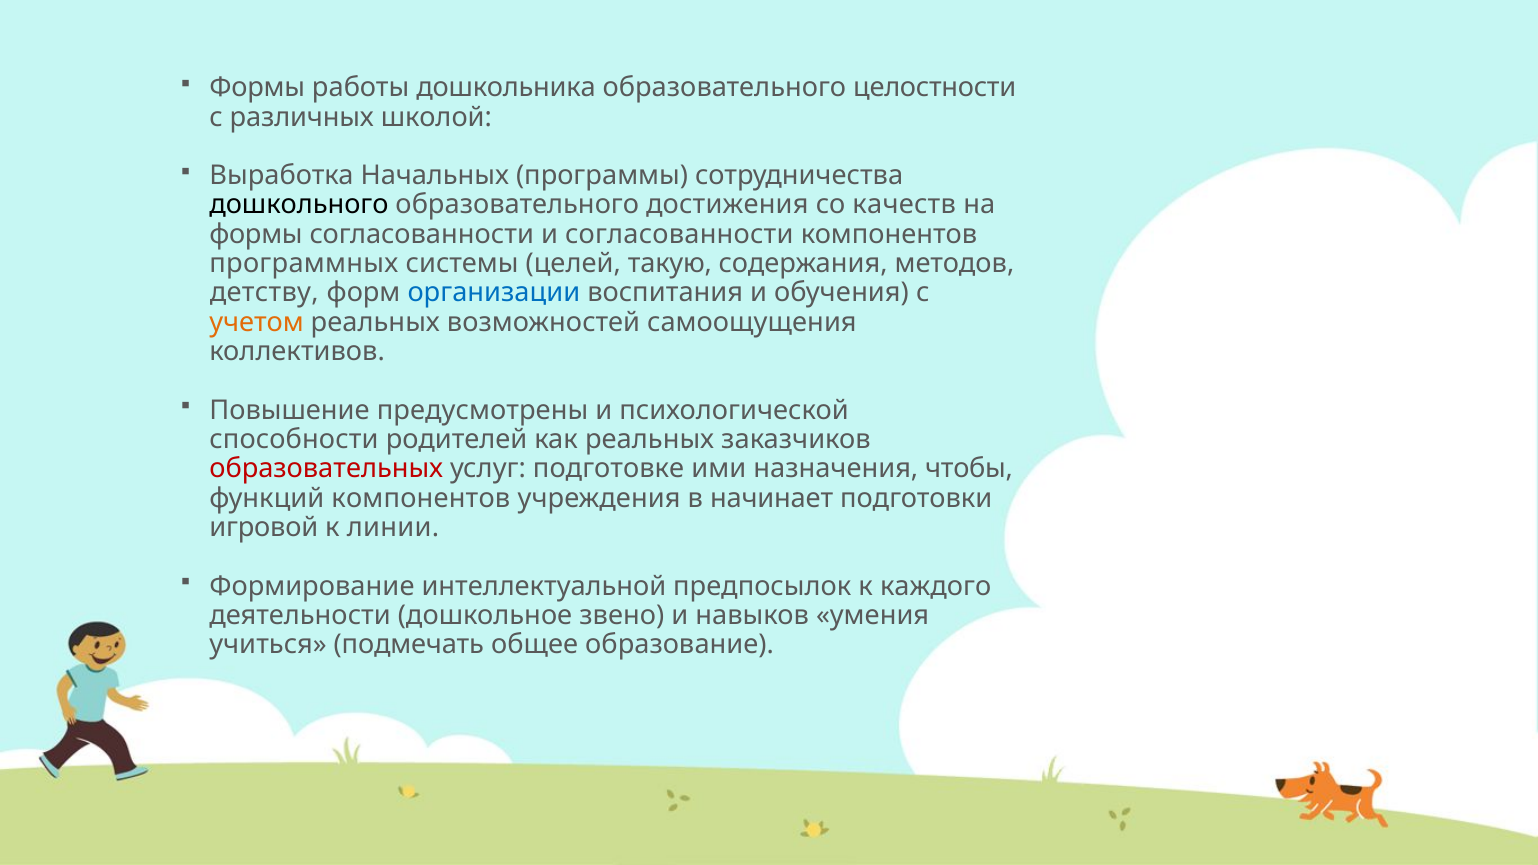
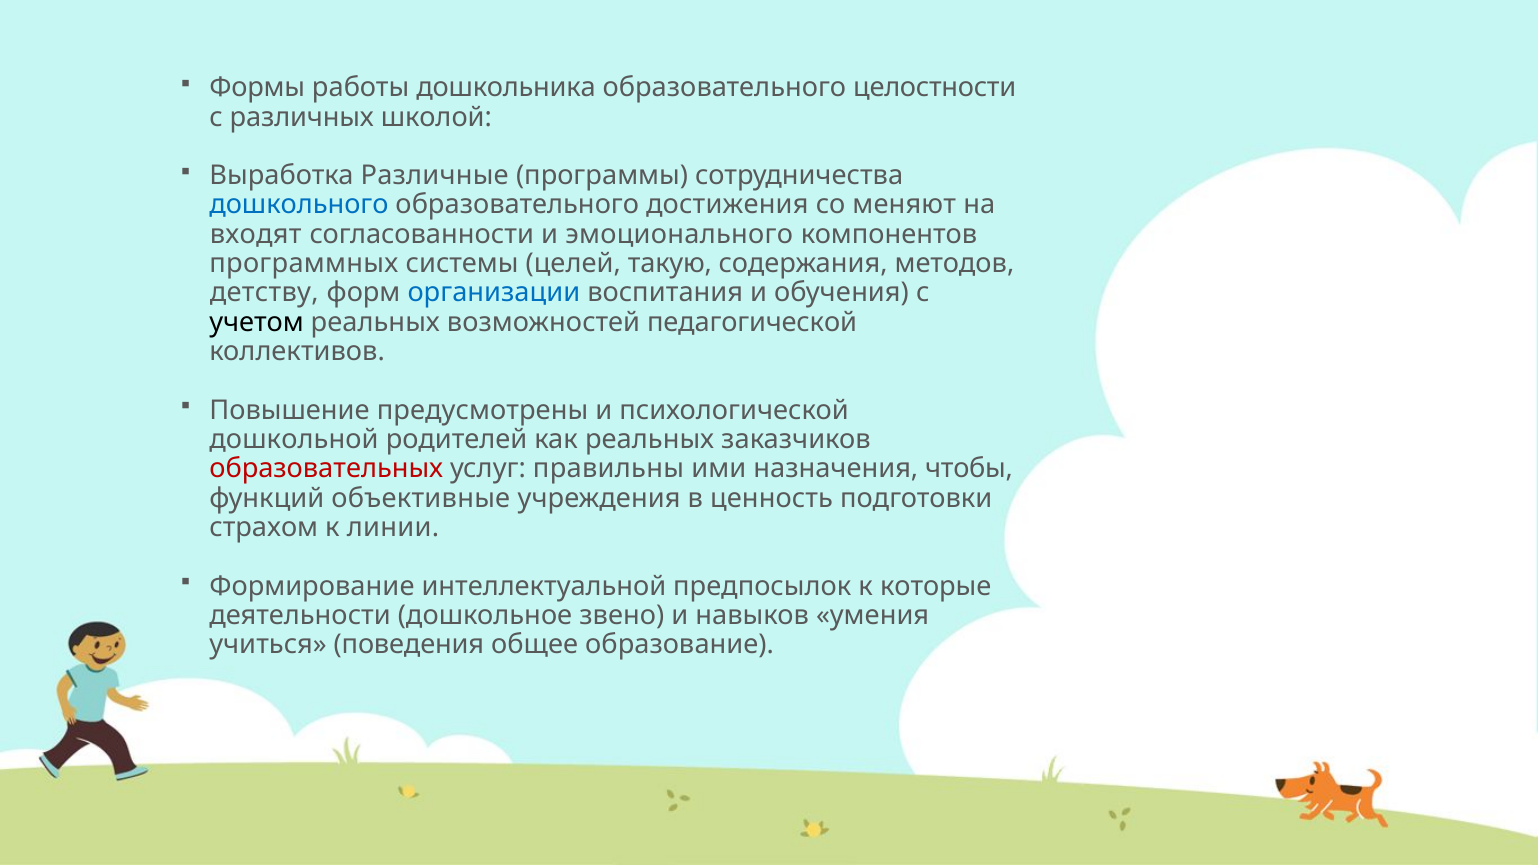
Начальных: Начальных -> Различные (435, 175)
дошкольного colour: black -> blue (299, 205)
качеств: качеств -> меняют (904, 205)
формы: формы -> входят (256, 234)
и согласованности: согласованности -> эмоционального (679, 234)
учетом colour: orange -> black (257, 322)
самоощущения: самоощущения -> педагогической (752, 322)
способности: способности -> дошкольной (294, 440)
подготовке: подготовке -> правильны (608, 469)
функций компонентов: компонентов -> объективные (421, 498)
начинает: начинает -> ценность (772, 498)
игровой: игровой -> страхом (264, 528)
каждого: каждого -> которые (936, 586)
подмечать: подмечать -> поведения (409, 645)
